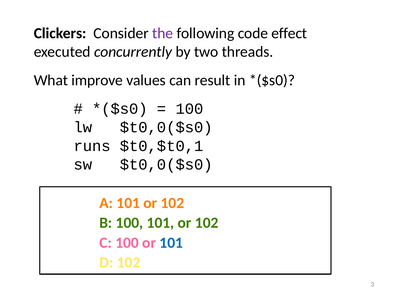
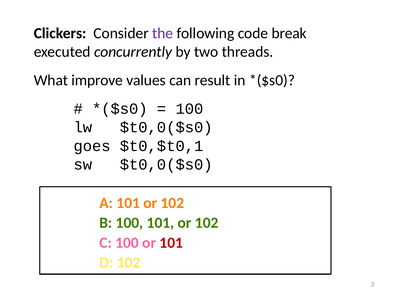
effect: effect -> break (289, 33)
runs: runs -> goes (92, 146)
101 colour: blue -> red (171, 243)
